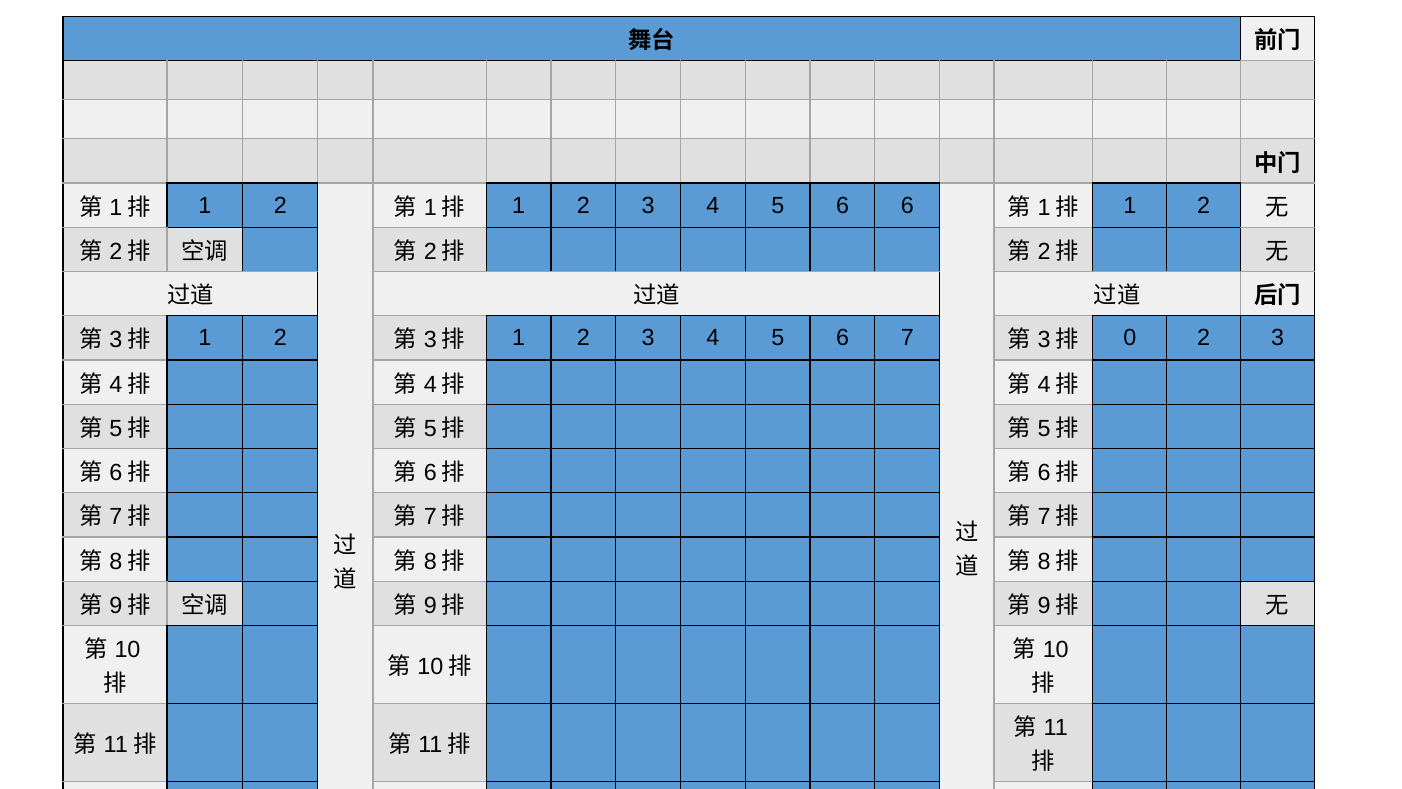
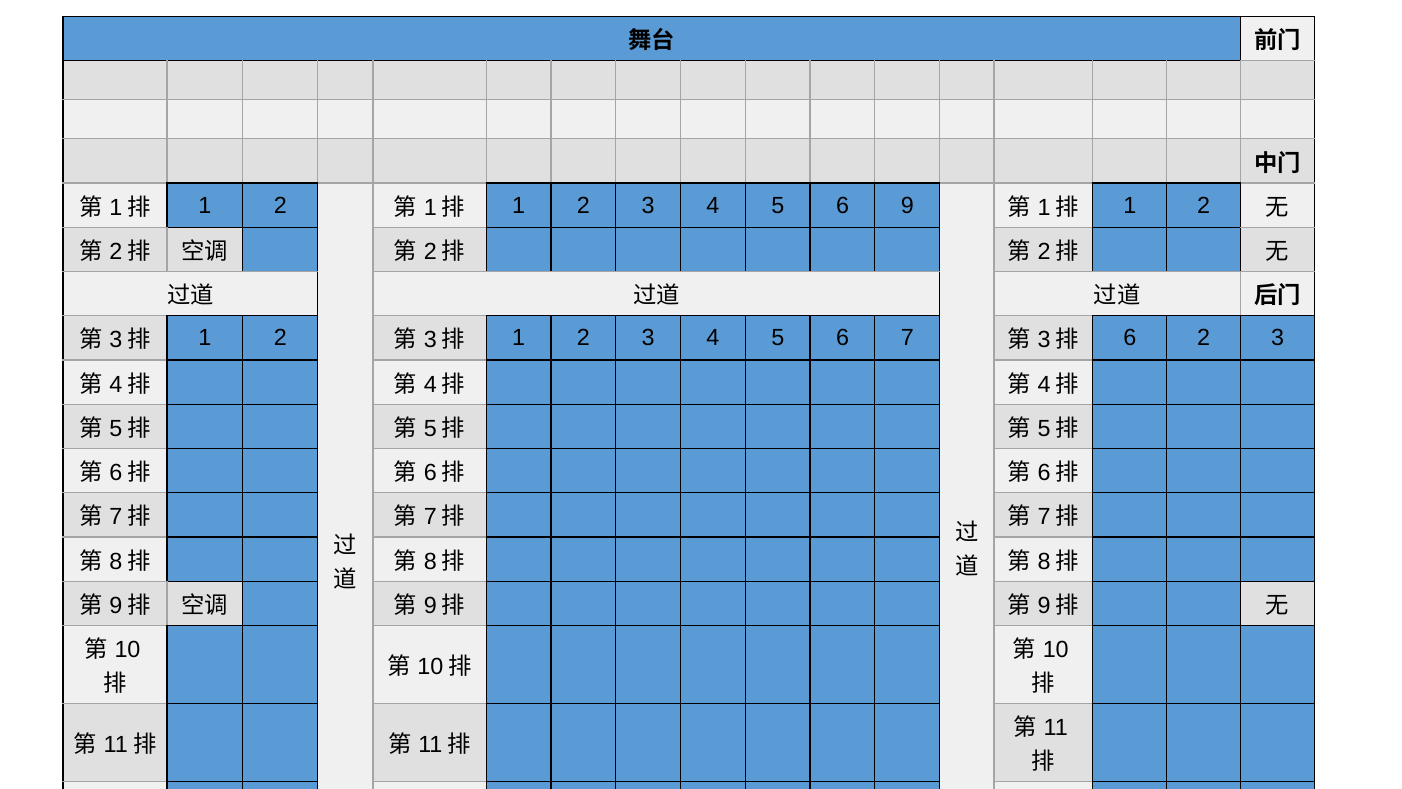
6 6: 6 -> 9 (907, 205)
0: 0 -> 6 (1130, 338)
